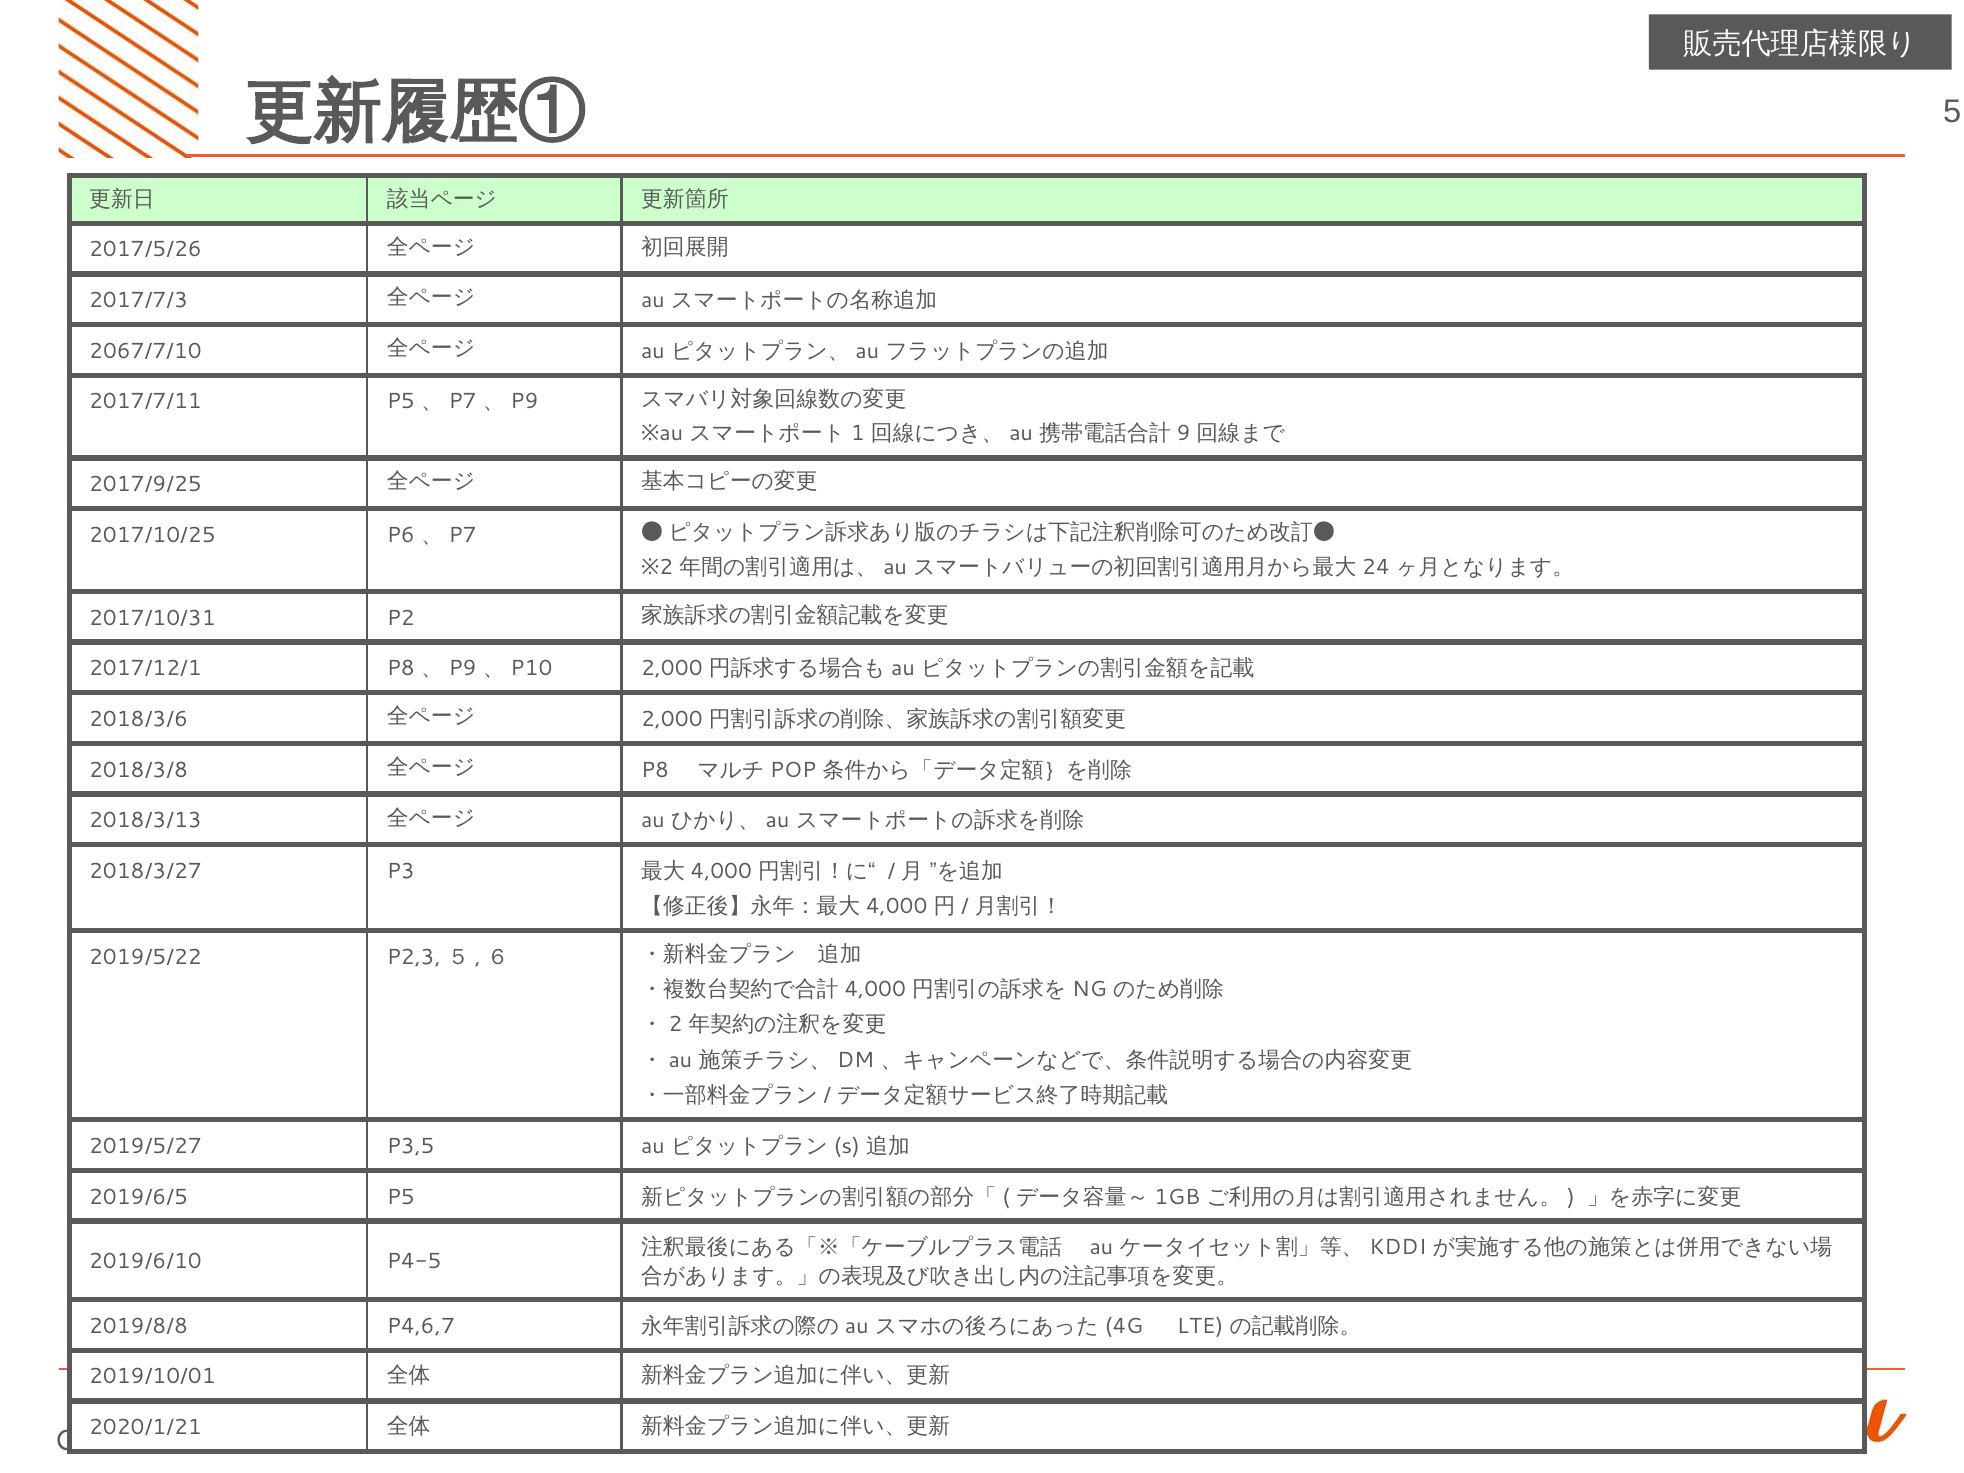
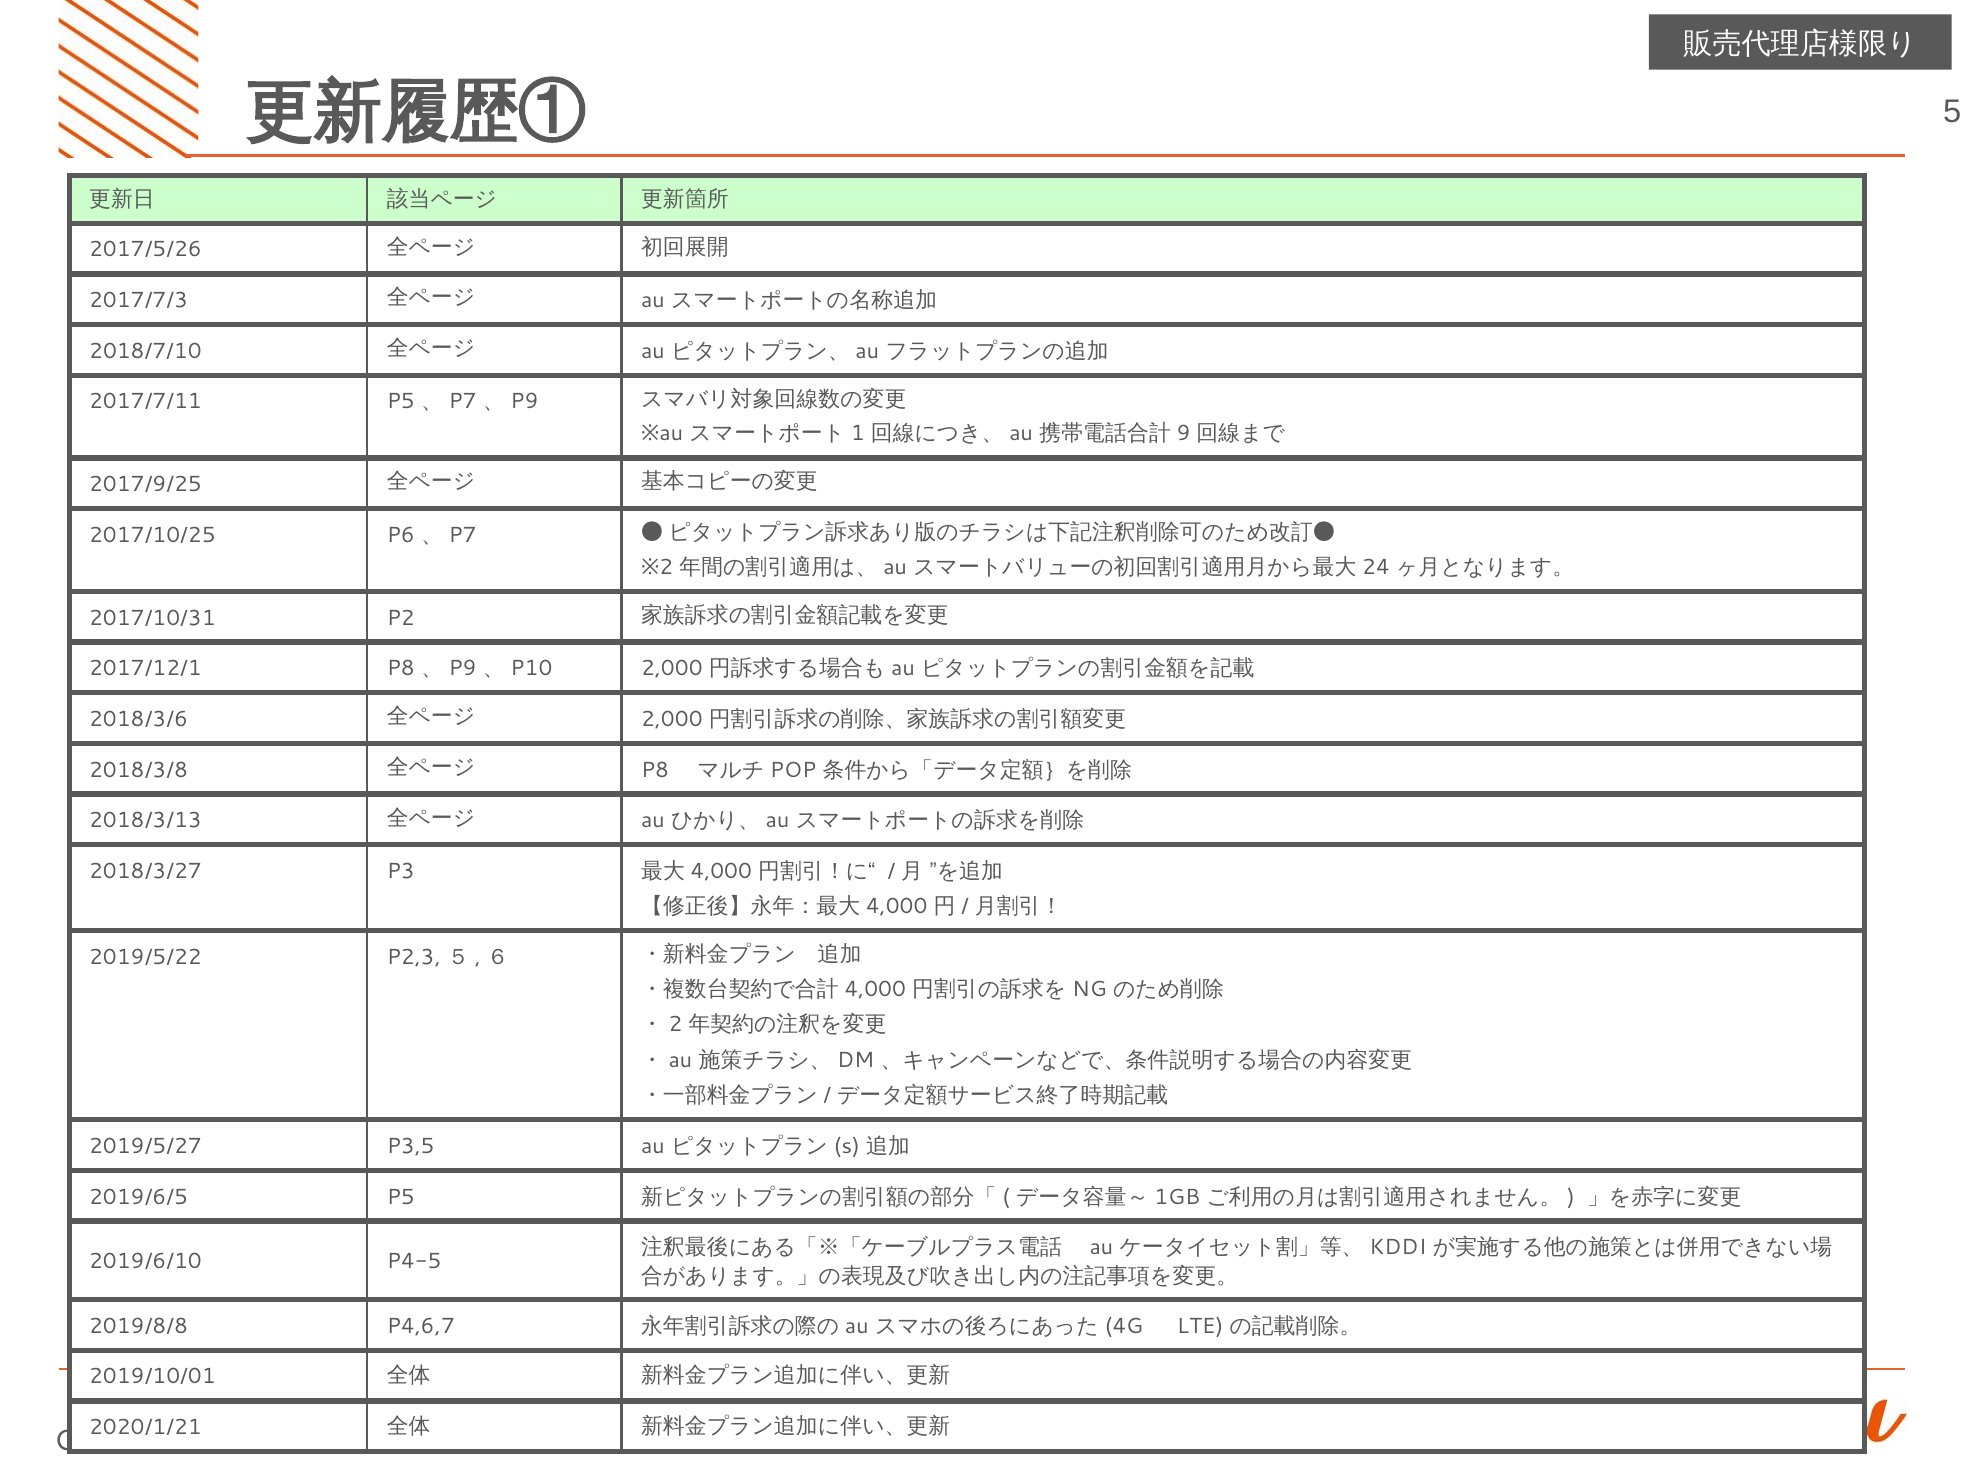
2067/7/10: 2067/7/10 -> 2018/7/10 (145, 351)
